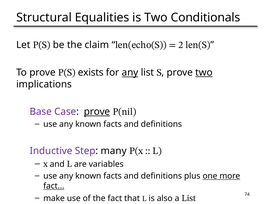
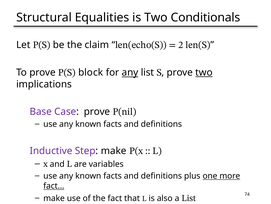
exists: exists -> block (91, 72)
prove underline: present -> none (97, 111)
Step many: many -> make (114, 150)
